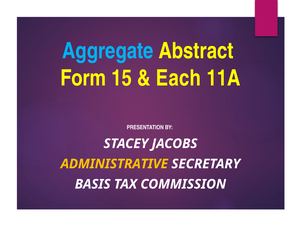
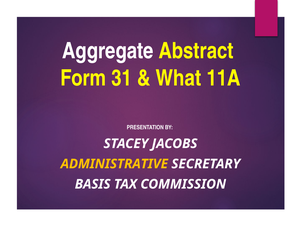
Aggregate colour: light blue -> white (108, 51)
15: 15 -> 31 (122, 78)
Each: Each -> What (178, 78)
